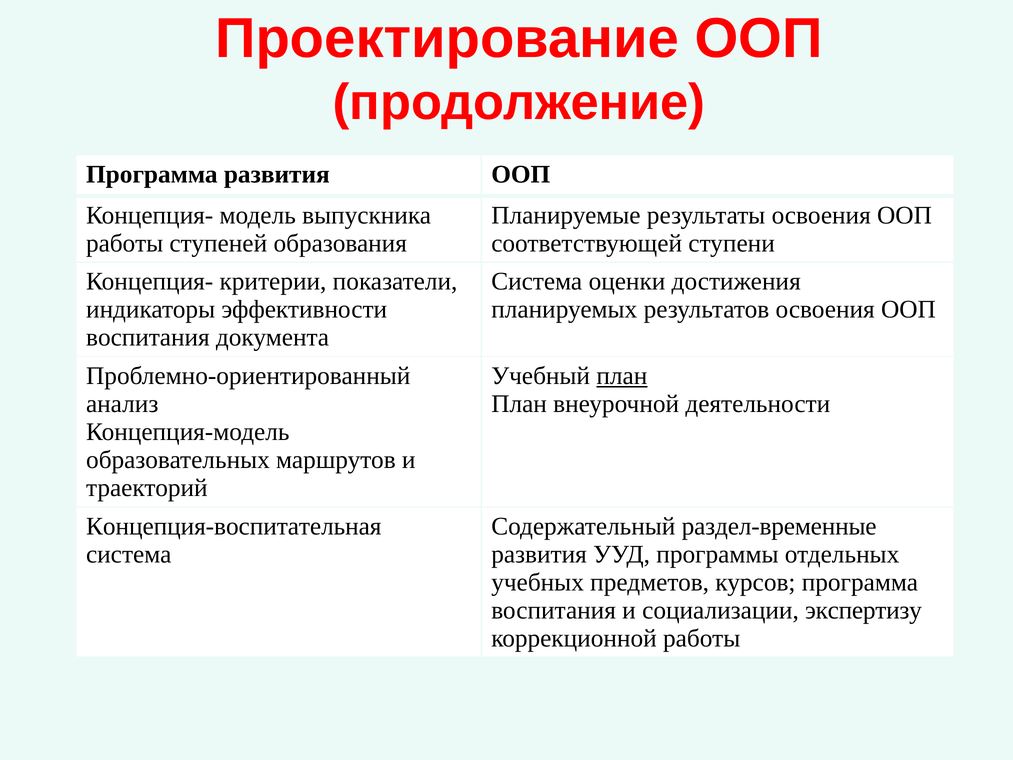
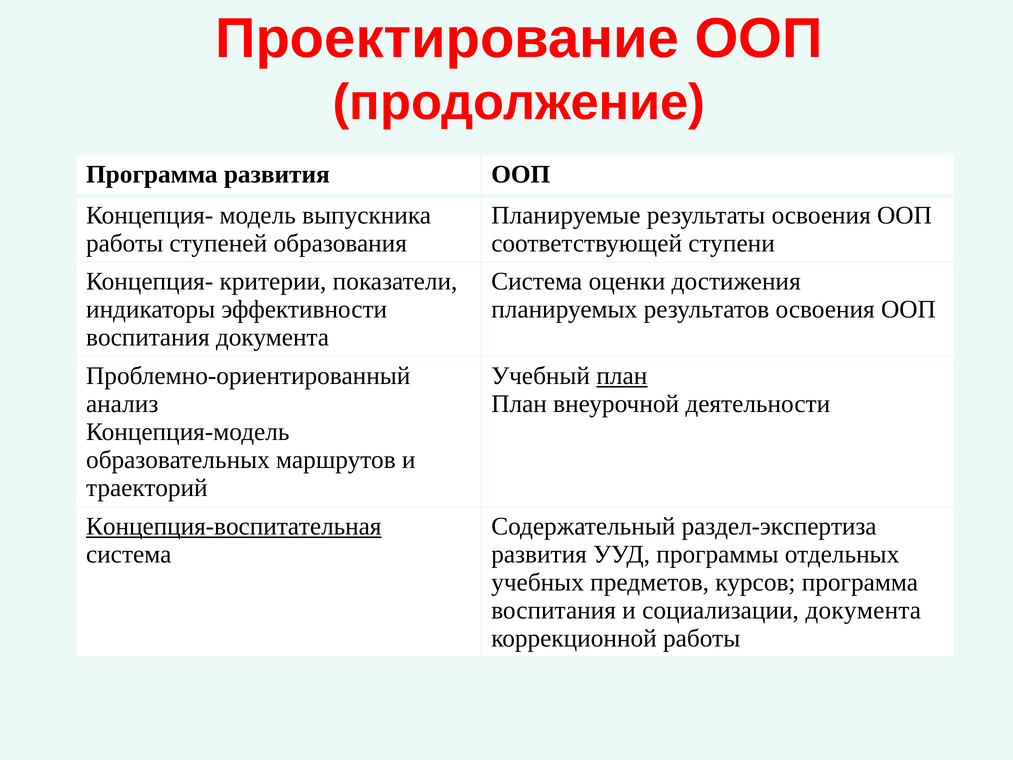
Концепция-воспитательная underline: none -> present (234, 526)
раздел-временные: раздел-временные -> раздел-экспертиза (779, 526)
социализации экспертизу: экспертизу -> документа (863, 610)
